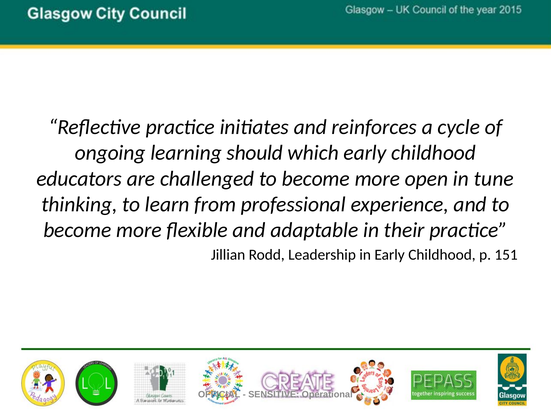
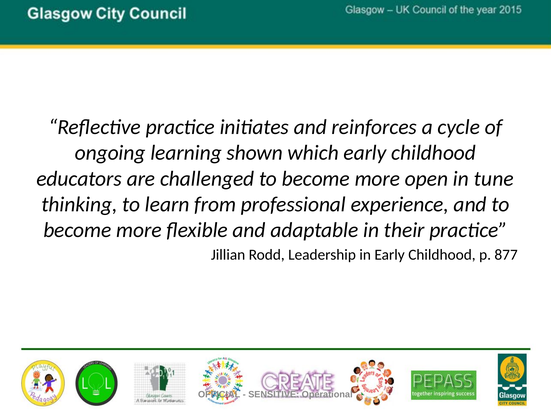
should: should -> shown (255, 153)
151: 151 -> 877 (506, 255)
